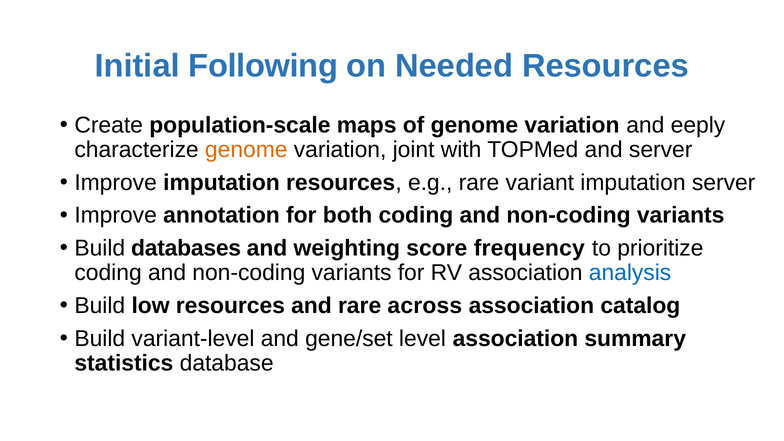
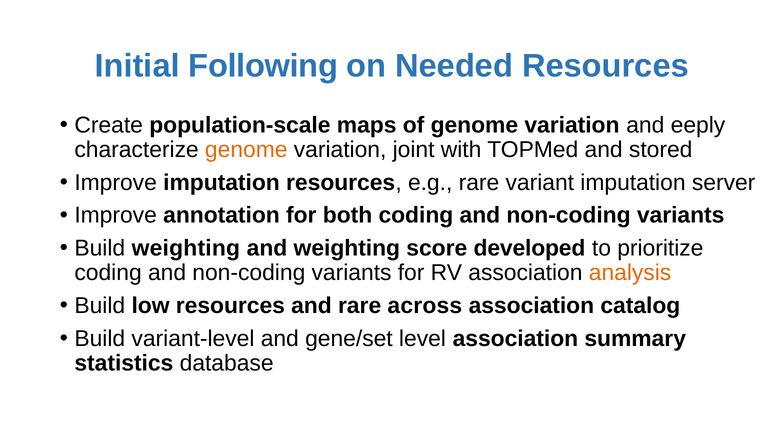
and server: server -> stored (661, 150)
Build databases: databases -> weighting (186, 248)
frequency: frequency -> developed (529, 248)
analysis colour: blue -> orange (630, 273)
